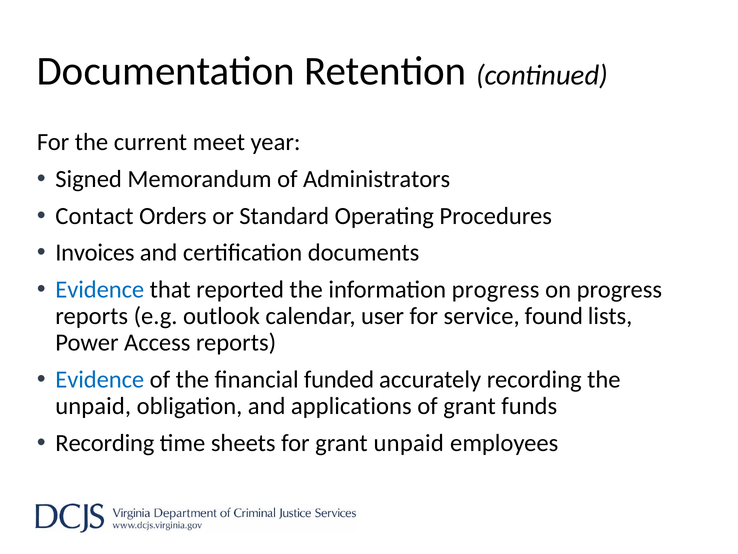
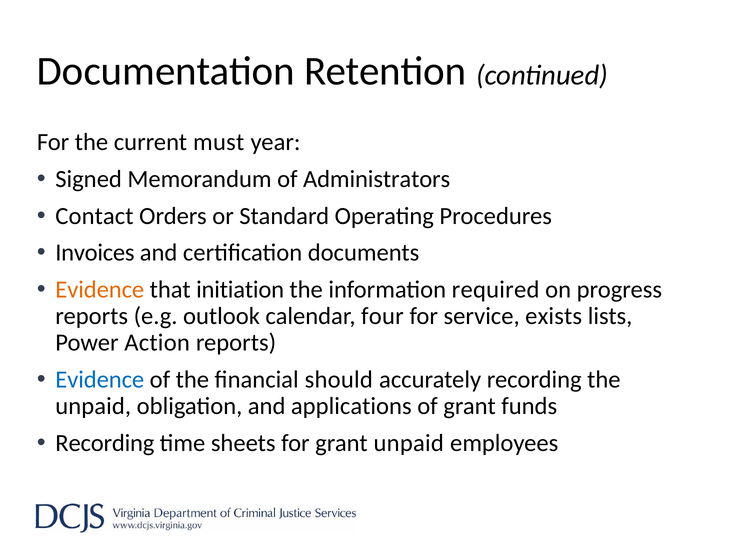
meet: meet -> must (219, 142)
Evidence colour: blue -> orange (100, 289)
reported: reported -> initiation (240, 289)
information progress: progress -> required (496, 289)
user: user -> four (382, 316)
found: found -> exists (554, 316)
Access: Access -> Action (157, 342)
funded: funded -> should (339, 379)
